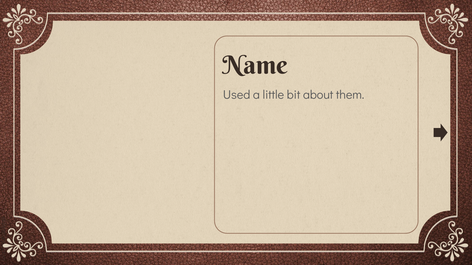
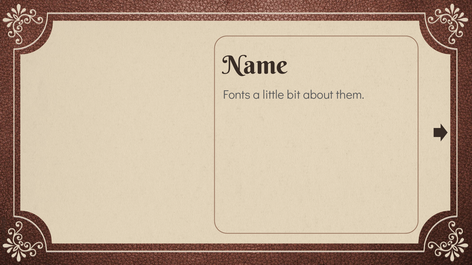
Used: Used -> Fonts (237, 95)
